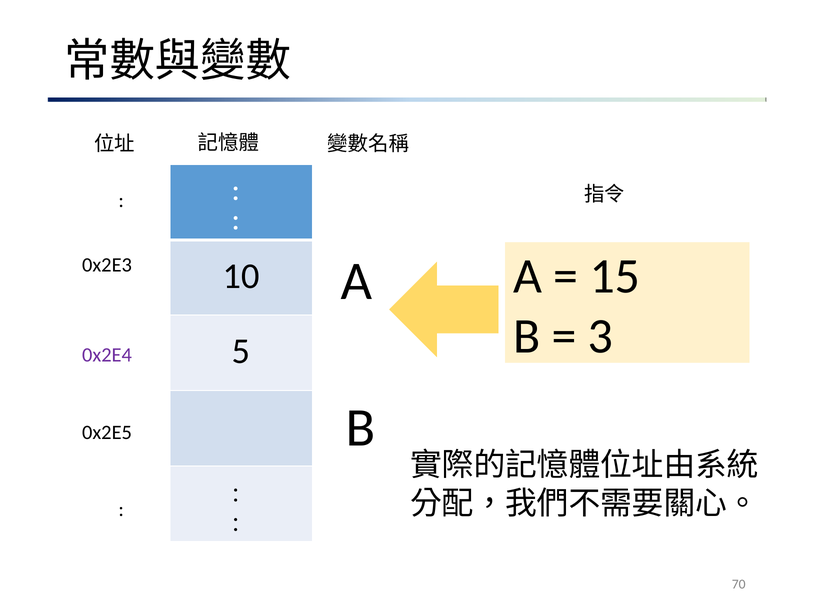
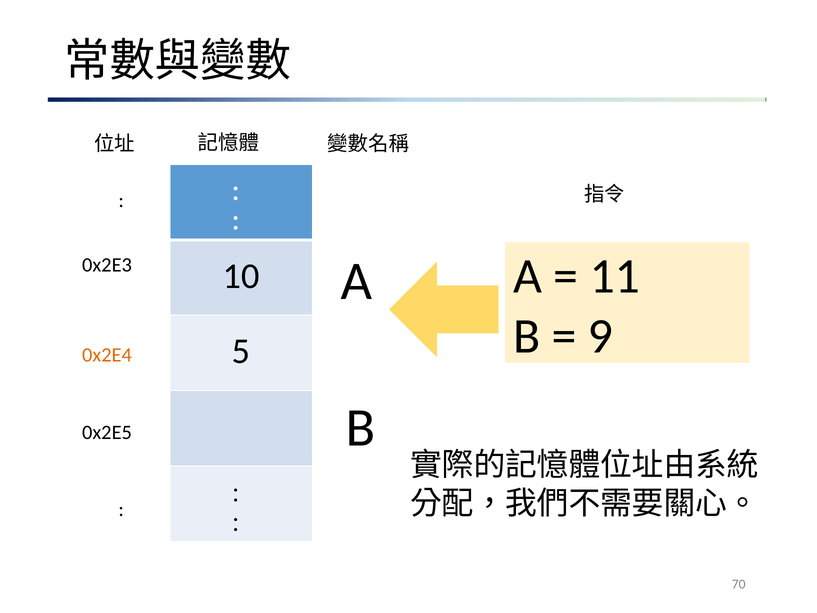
15: 15 -> 11 (615, 276)
3: 3 -> 9 (600, 336)
0x2E4 colour: purple -> orange (107, 355)
